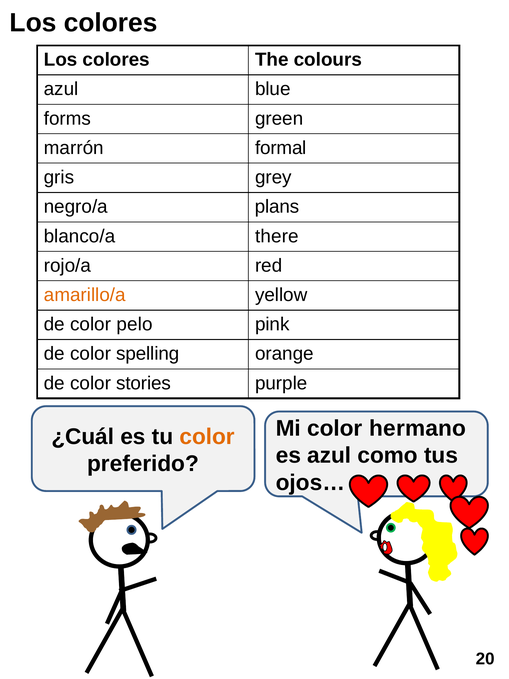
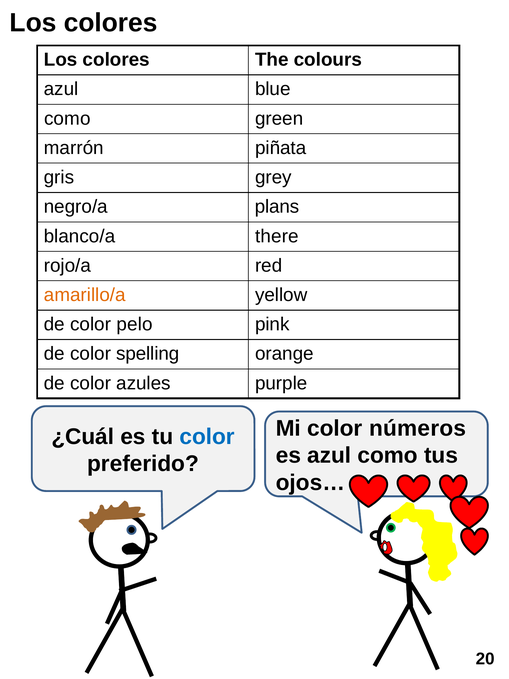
forms: forms -> como (67, 118)
formal: formal -> piñata (281, 148)
stories: stories -> azules (143, 383)
hermano: hermano -> números (418, 428)
color colour: orange -> blue (207, 436)
